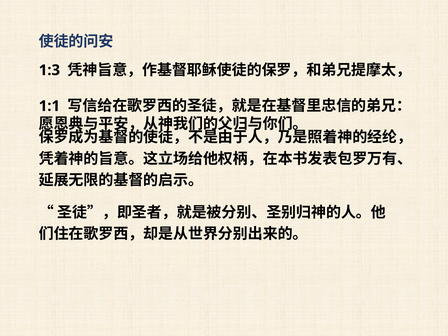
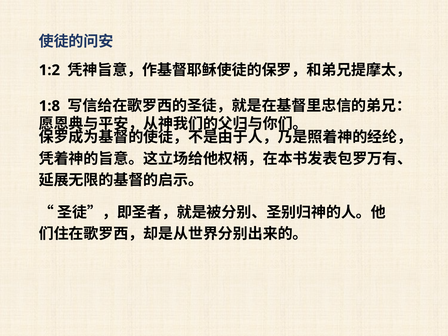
1:3: 1:3 -> 1:2 (49, 70)
1:1: 1:1 -> 1:8 (49, 106)
